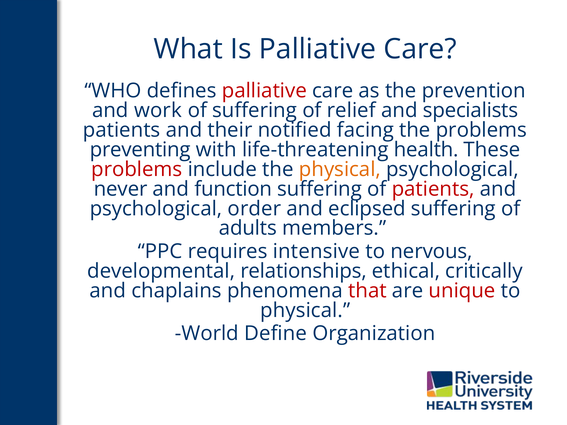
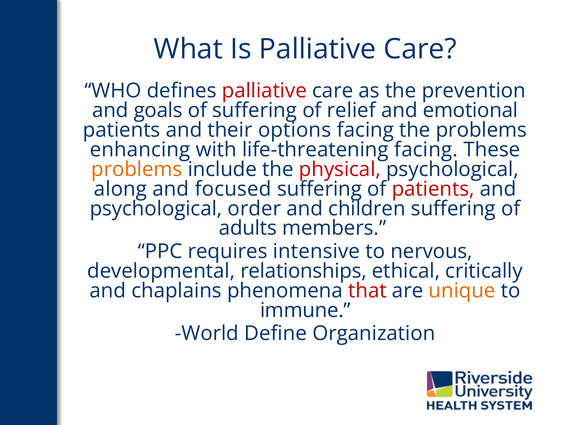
work: work -> goals (158, 111)
specialists: specialists -> emotional (470, 111)
notified: notified -> options (295, 130)
preventing: preventing -> enhancing (140, 150)
life-threatening health: health -> facing (426, 150)
problems colour: red -> orange (137, 169)
physical colour: orange -> red (340, 169)
never: never -> along (120, 189)
function: function -> focused (233, 189)
eclipsed: eclipsed -> children (367, 209)
unique colour: red -> orange (462, 291)
physical: physical -> immune (305, 310)
